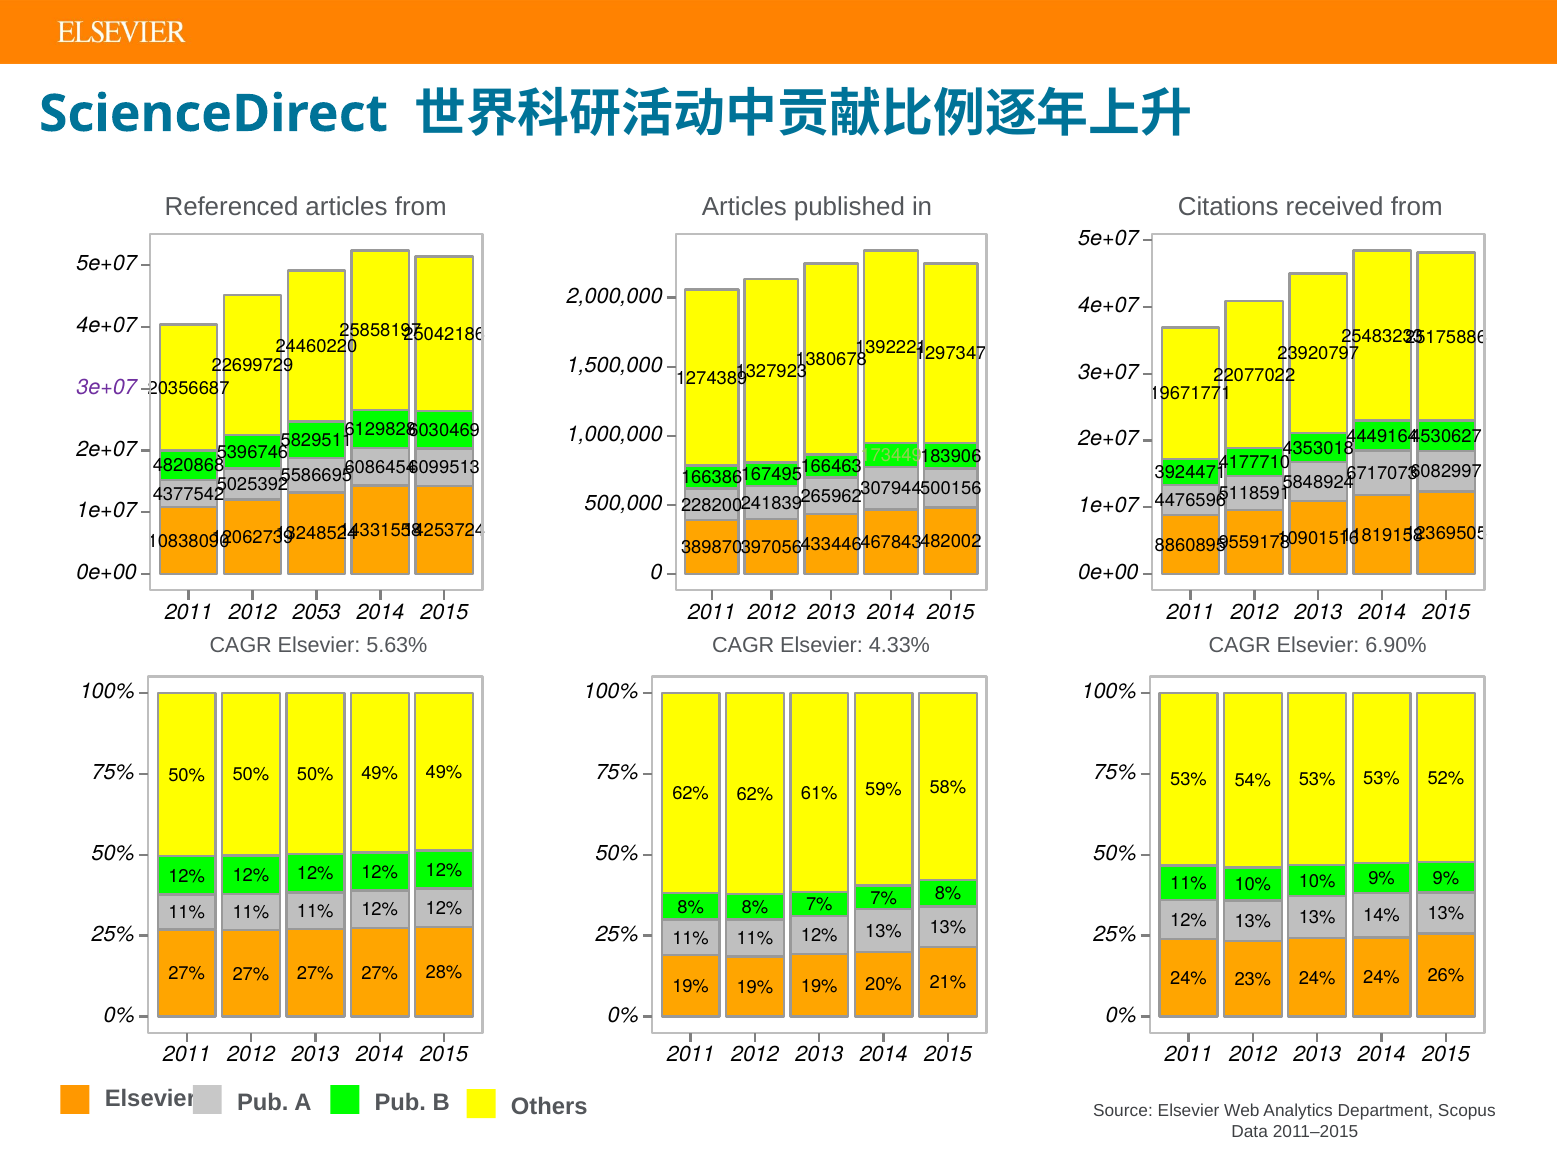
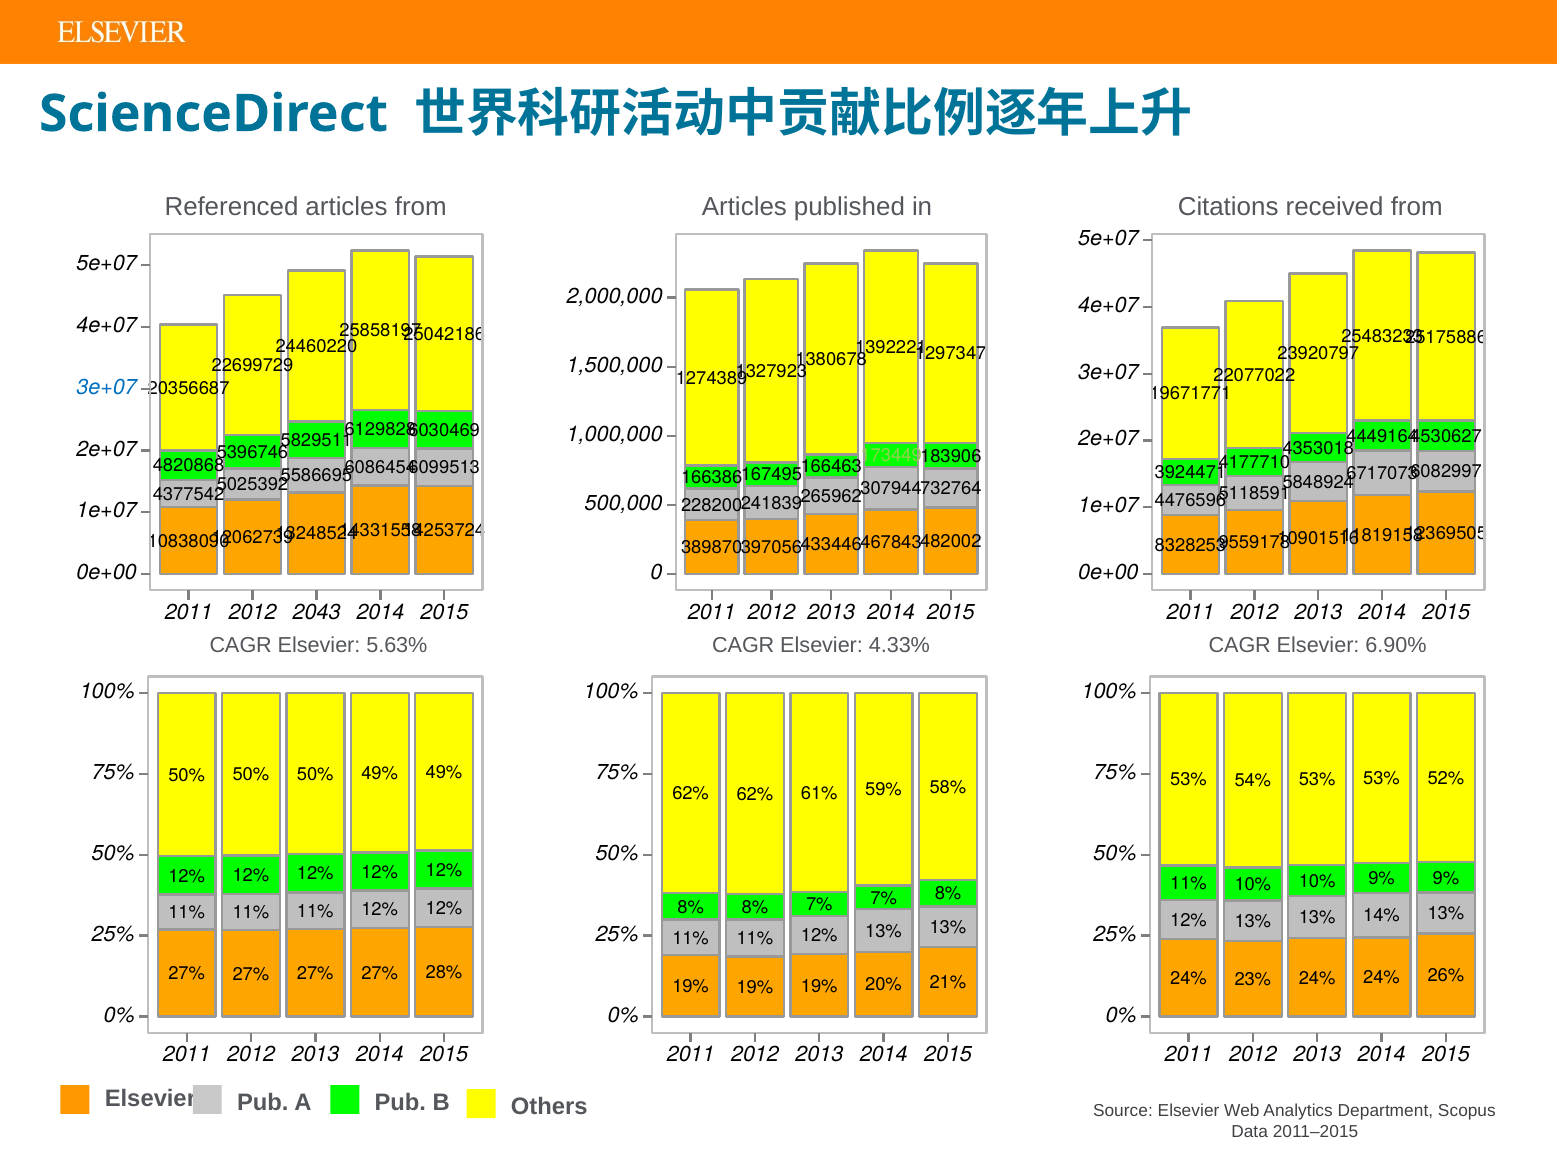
3e+07 colour: purple -> blue (107, 387)
500156: 500156 -> 732764 (951, 488)
8860895: 8860895 -> 8328253 (1190, 545)
2053: 2053 -> 2043 (317, 612)
